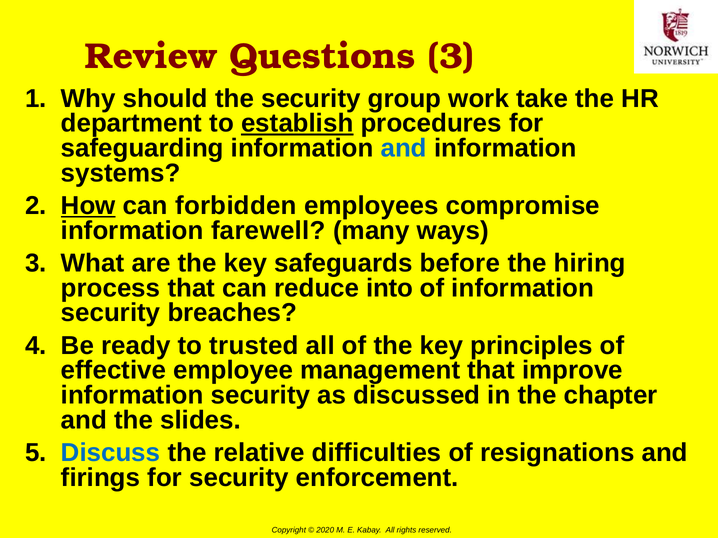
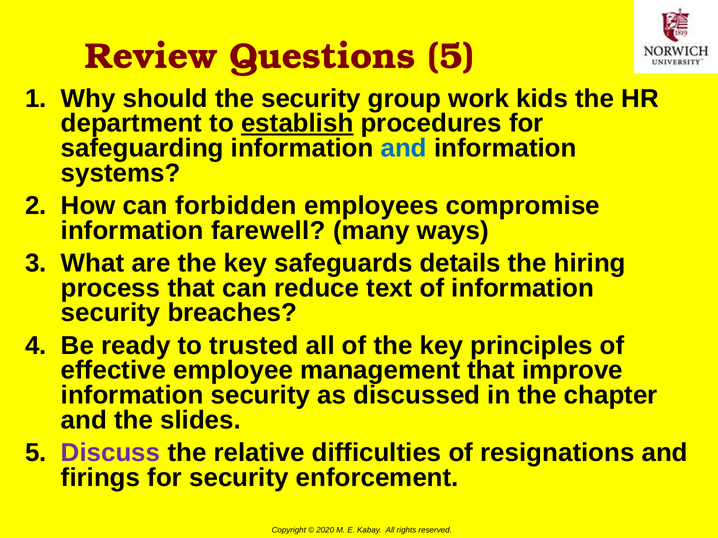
Questions 3: 3 -> 5 (451, 57)
take: take -> kids (542, 99)
How underline: present -> none (88, 206)
before: before -> details (460, 263)
into: into -> text (389, 288)
Discuss colour: blue -> purple (111, 453)
